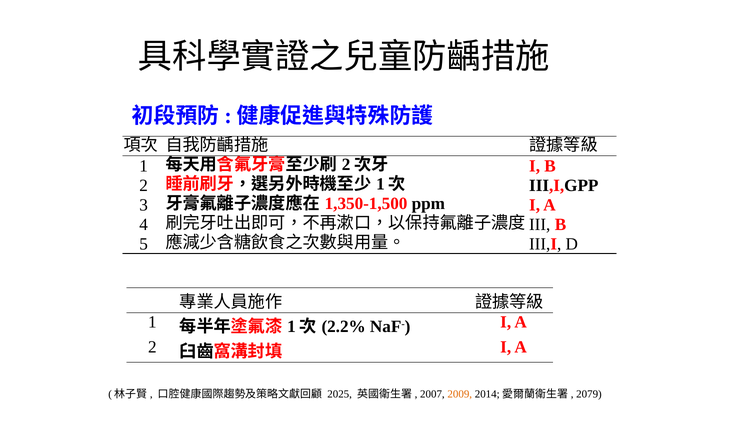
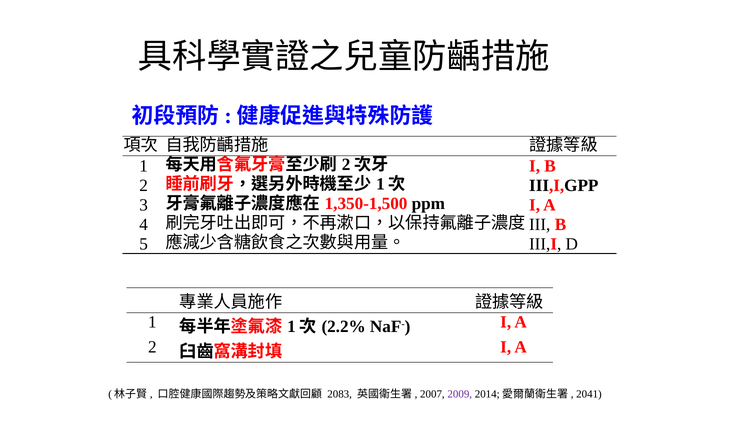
2025: 2025 -> 2083 (340, 394)
2009 colour: orange -> purple (460, 394)
2079: 2079 -> 2041 (589, 394)
